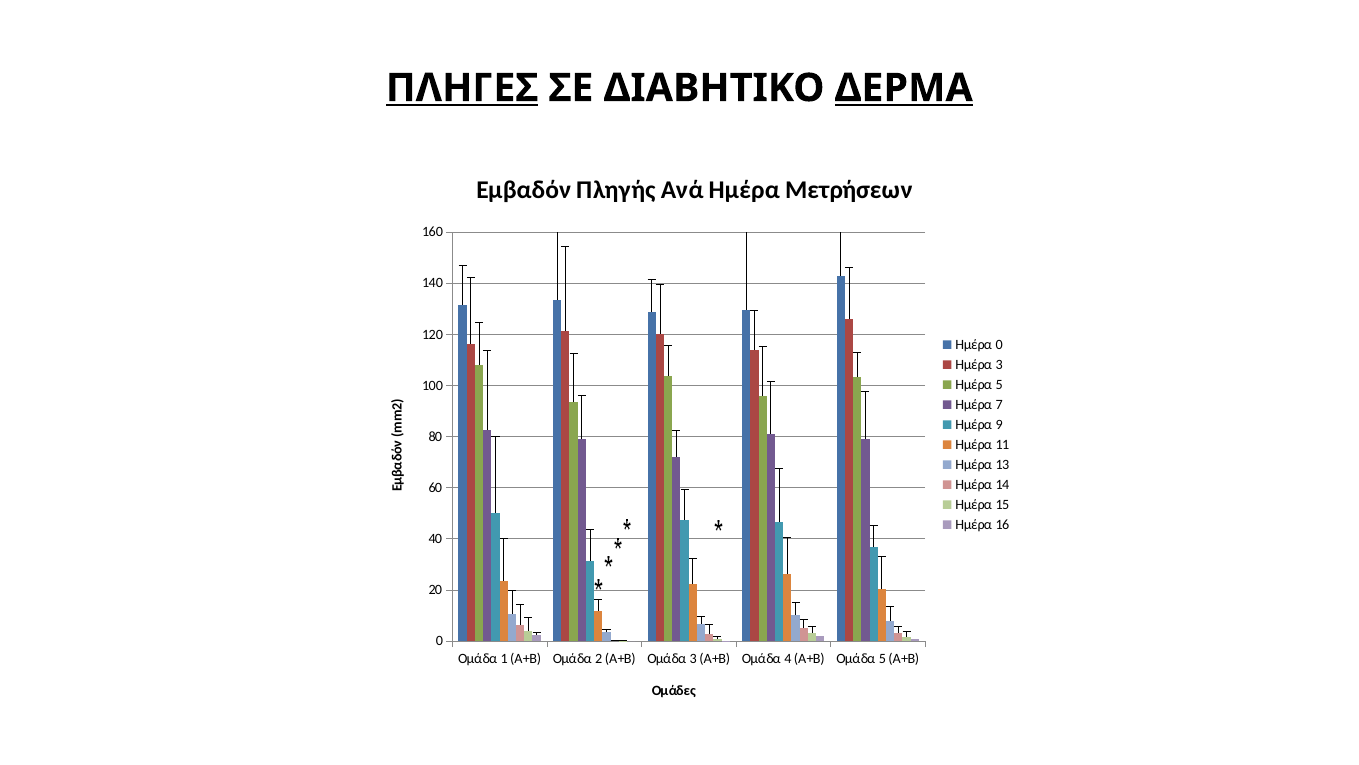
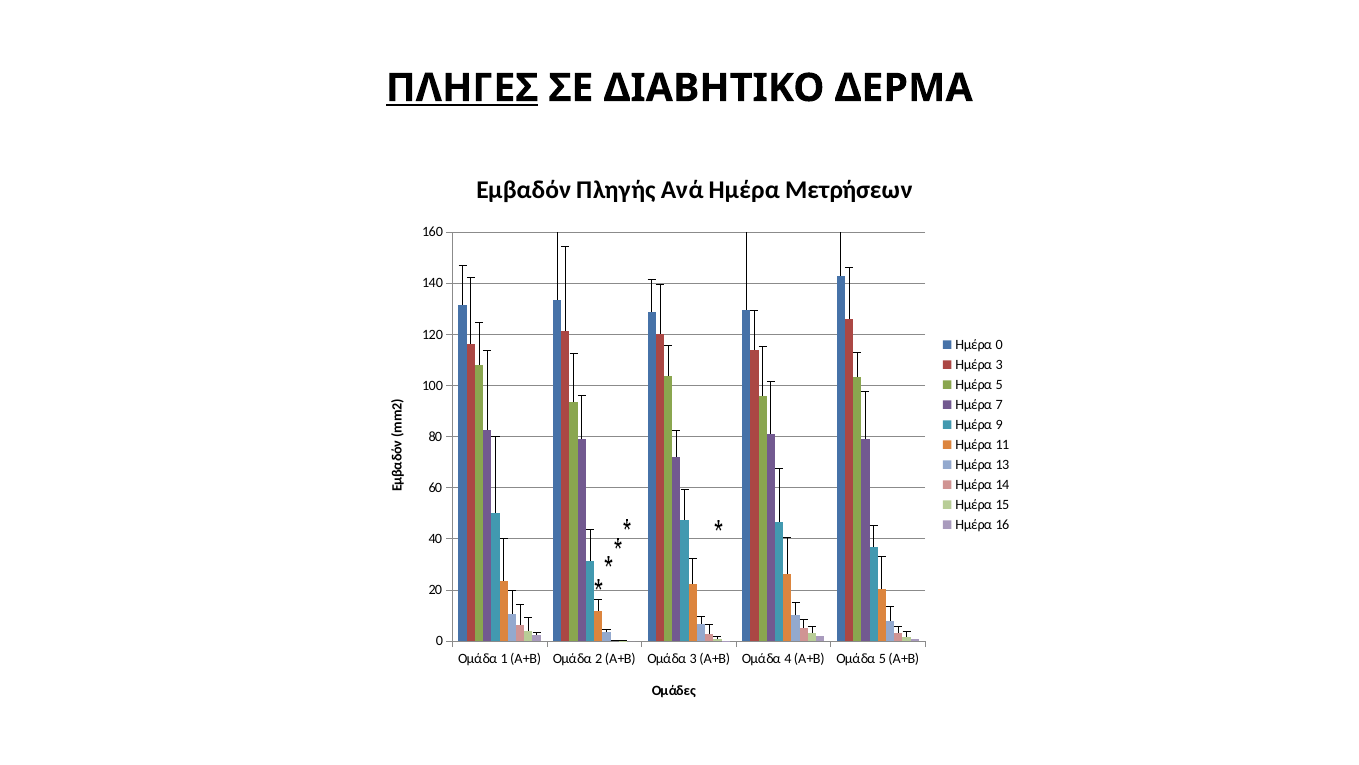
ΔΕΡΜΑ underline: present -> none (904, 88)
